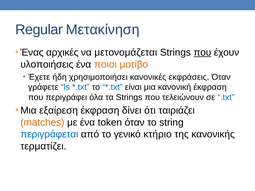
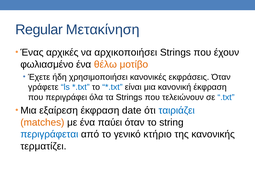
μετονομάζεται: μετονομάζεται -> αρχικοποιήσει (126, 53)
που underline: present -> none (202, 53)
υλοποιήσεις: υλοποιήσεις -> φωλιασμένο (47, 64)
ποιοι: ποιοι -> θέλω (105, 64)
δίνει: δίνει -> date (132, 111)
ταιριάζει colour: black -> blue (177, 111)
token: token -> παύει (110, 123)
